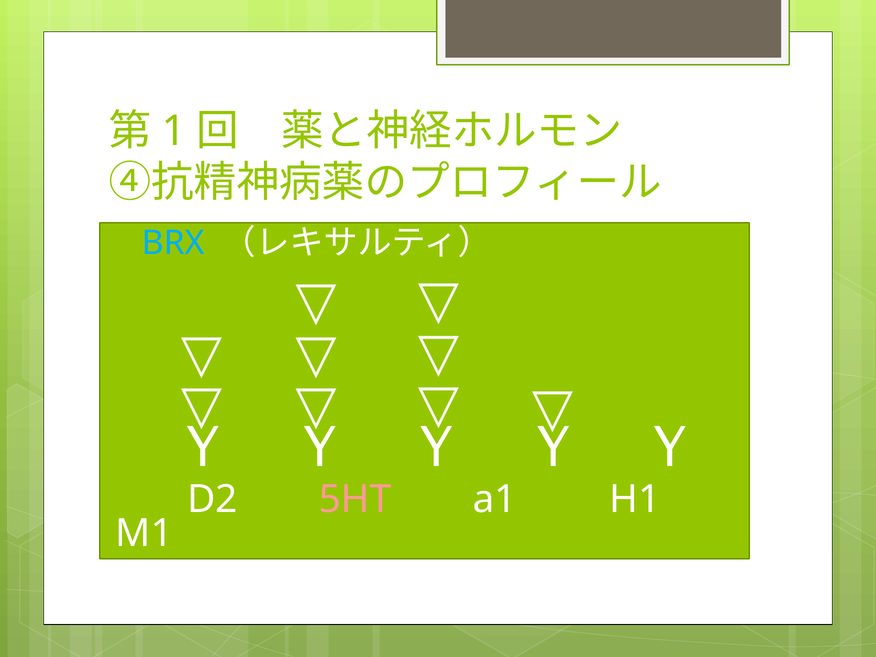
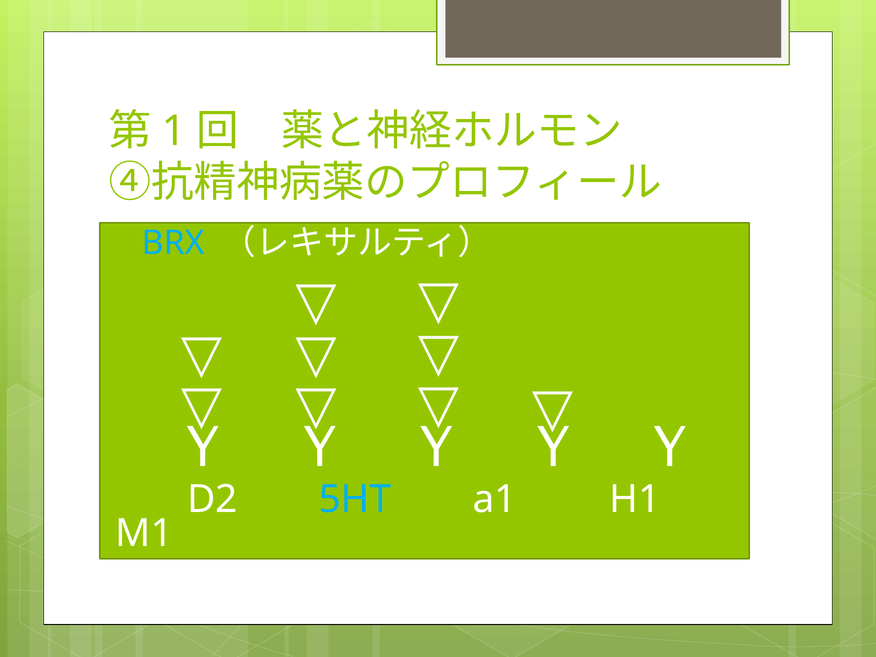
5HT colour: pink -> light blue (355, 499)
